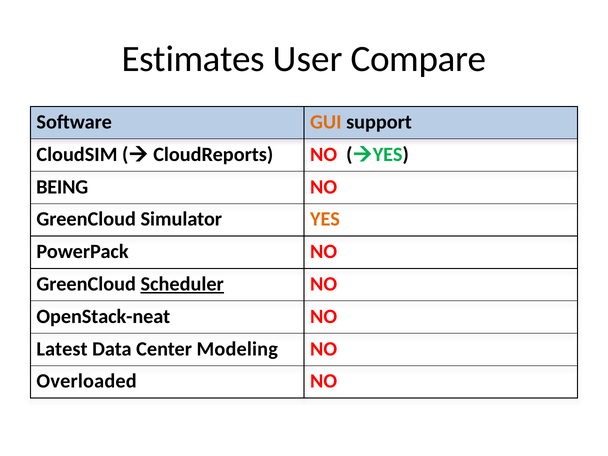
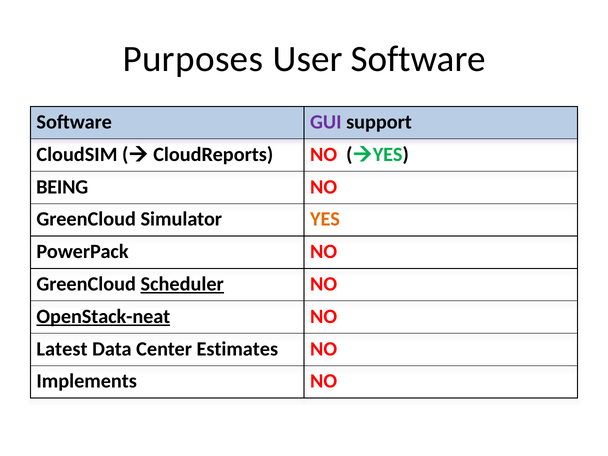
Estimates: Estimates -> Purposes (193, 59)
User Compare: Compare -> Software (418, 59)
GUI colour: orange -> purple (326, 122)
OpenStack-neat underline: none -> present (103, 316)
Modeling: Modeling -> Estimates (237, 349)
Overloaded: Overloaded -> Implements (87, 381)
